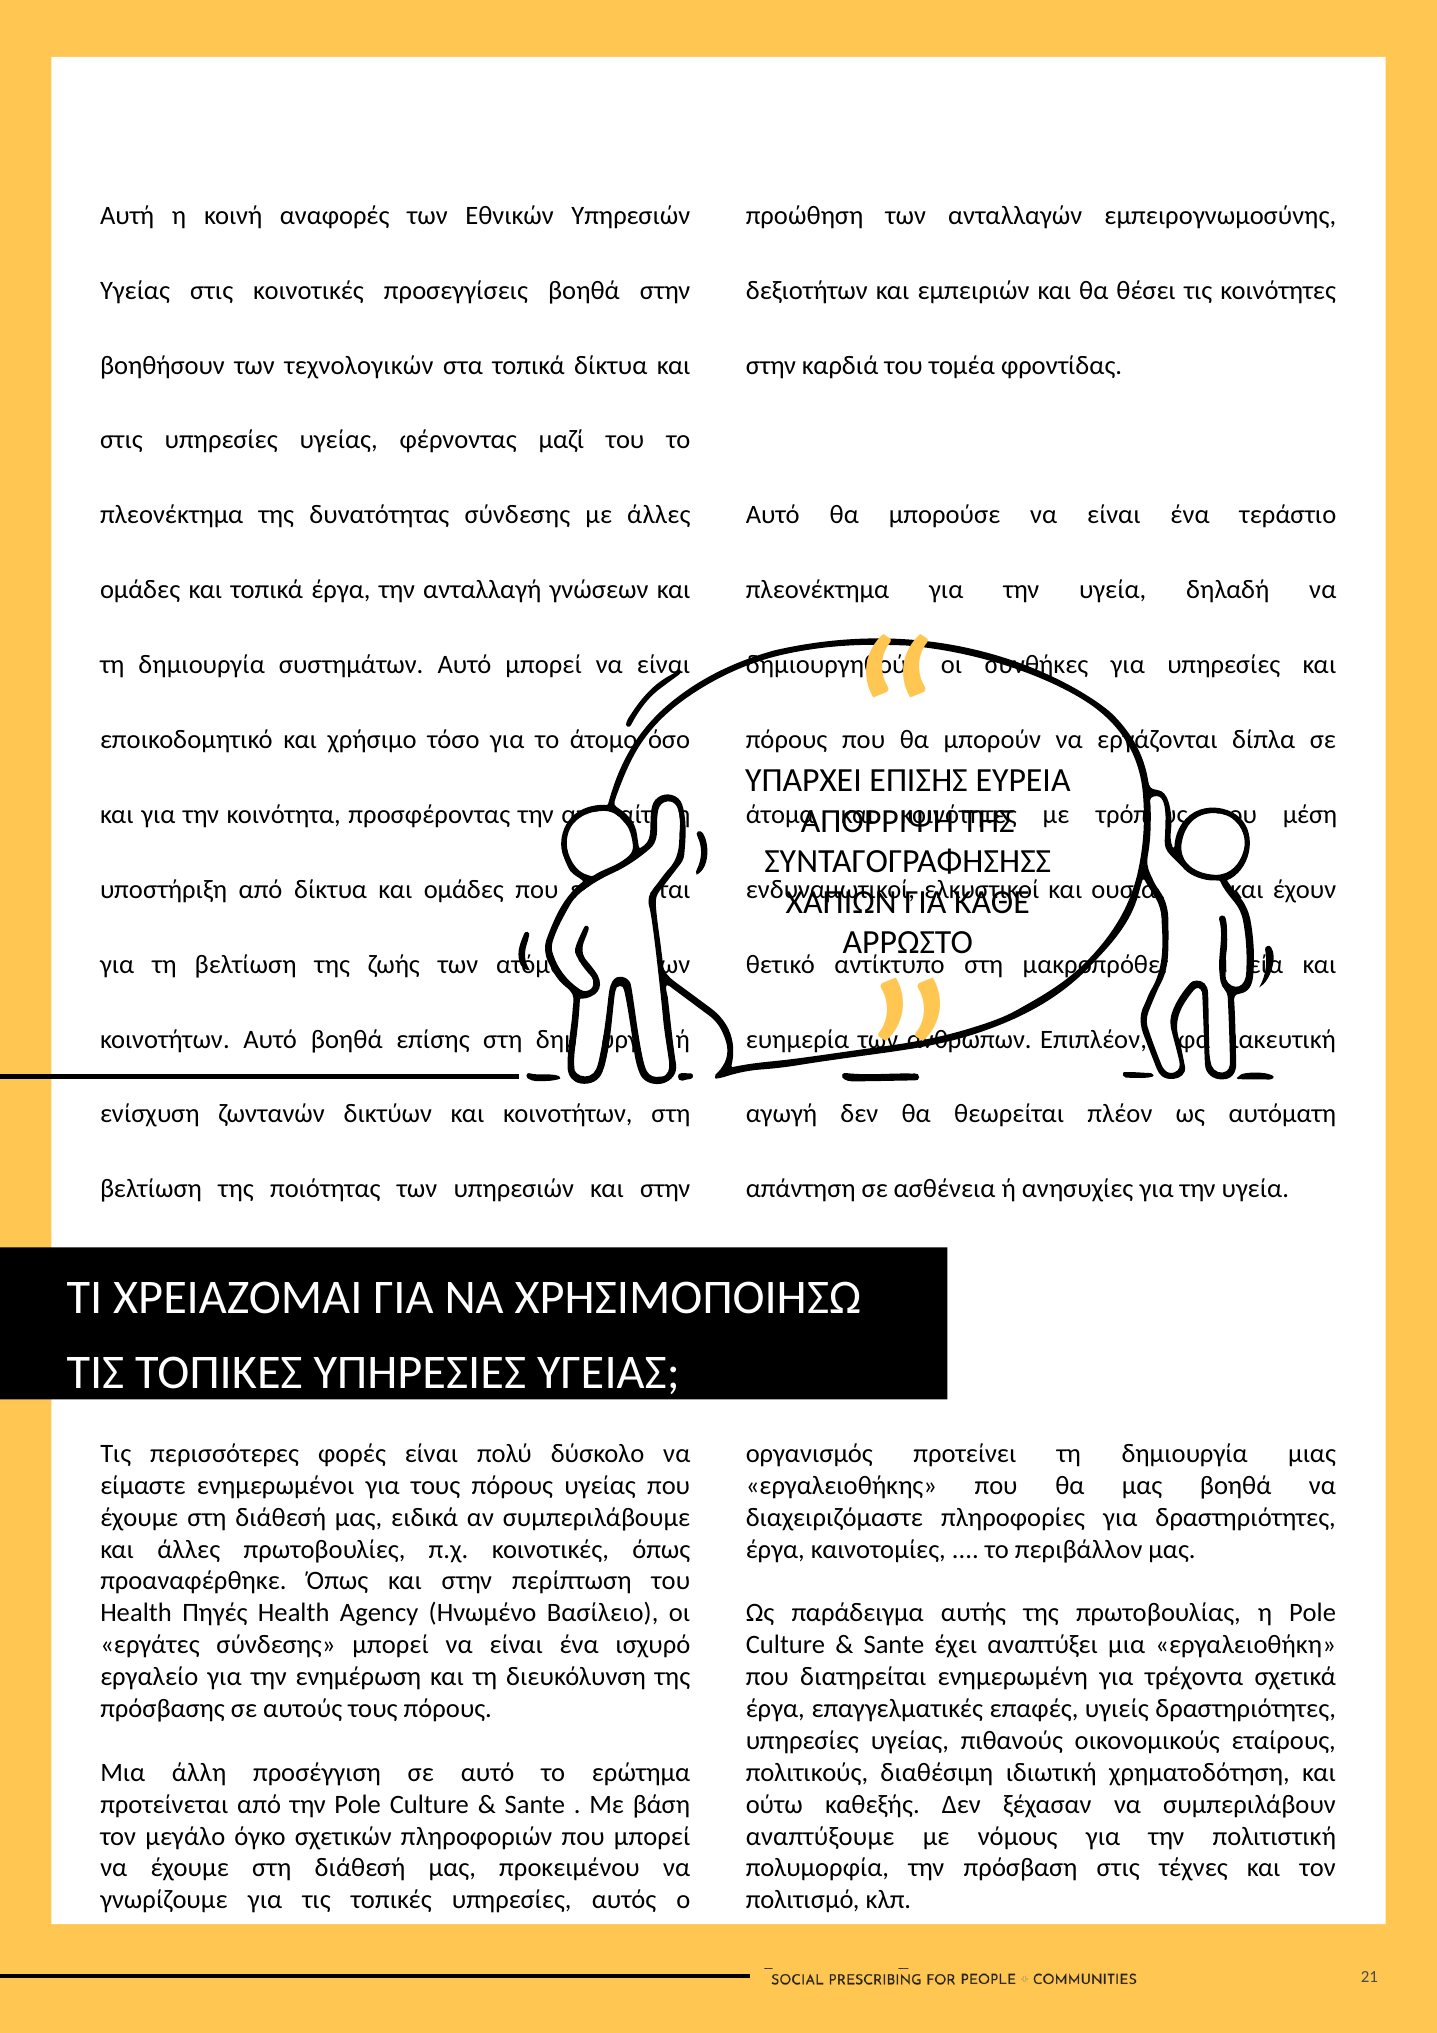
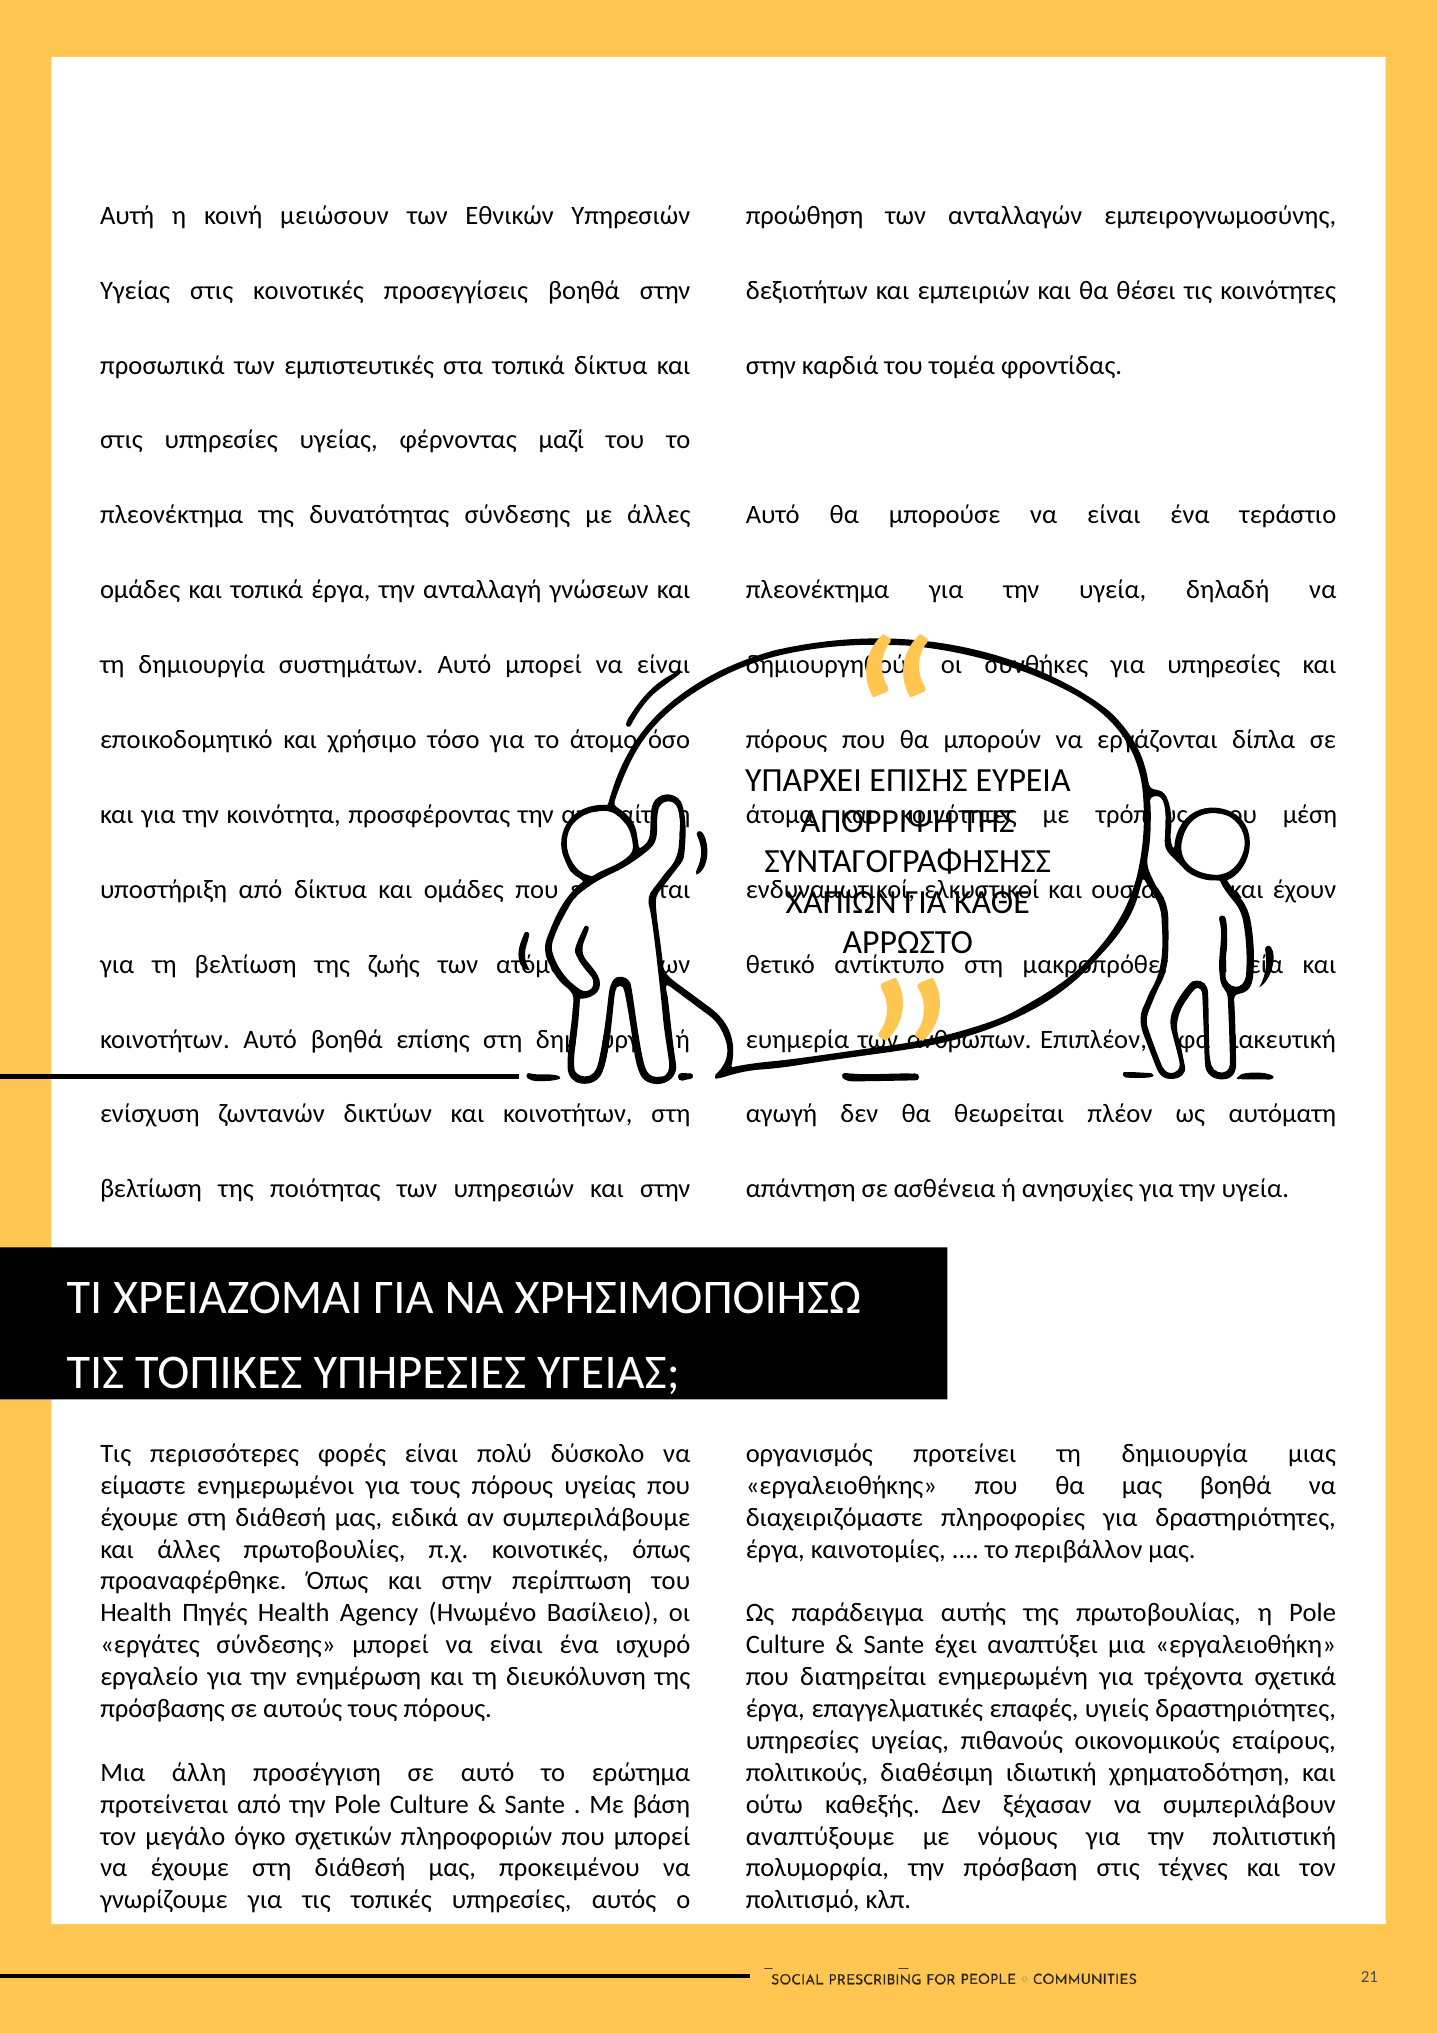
αναφορές: αναφορές -> μειώσουν (335, 215)
βοηθήσουν: βοηθήσουν -> προσωπικά (162, 365)
τεχνολογικών: τεχνολογικών -> εμπιστευτικές (359, 365)
